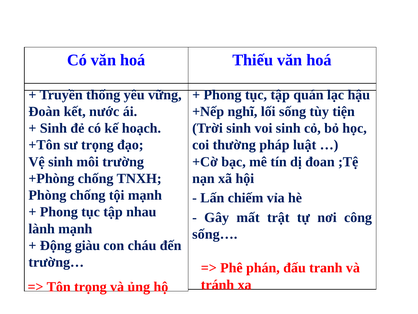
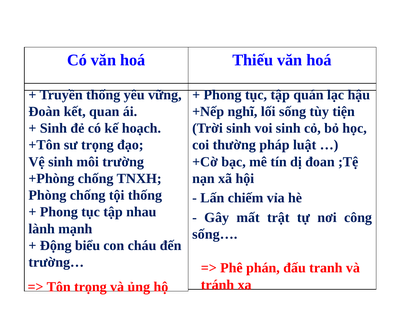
nước: nước -> quan (104, 111)
tội mạnh: mạnh -> thống (145, 195)
giàu: giàu -> biểu (88, 245)
